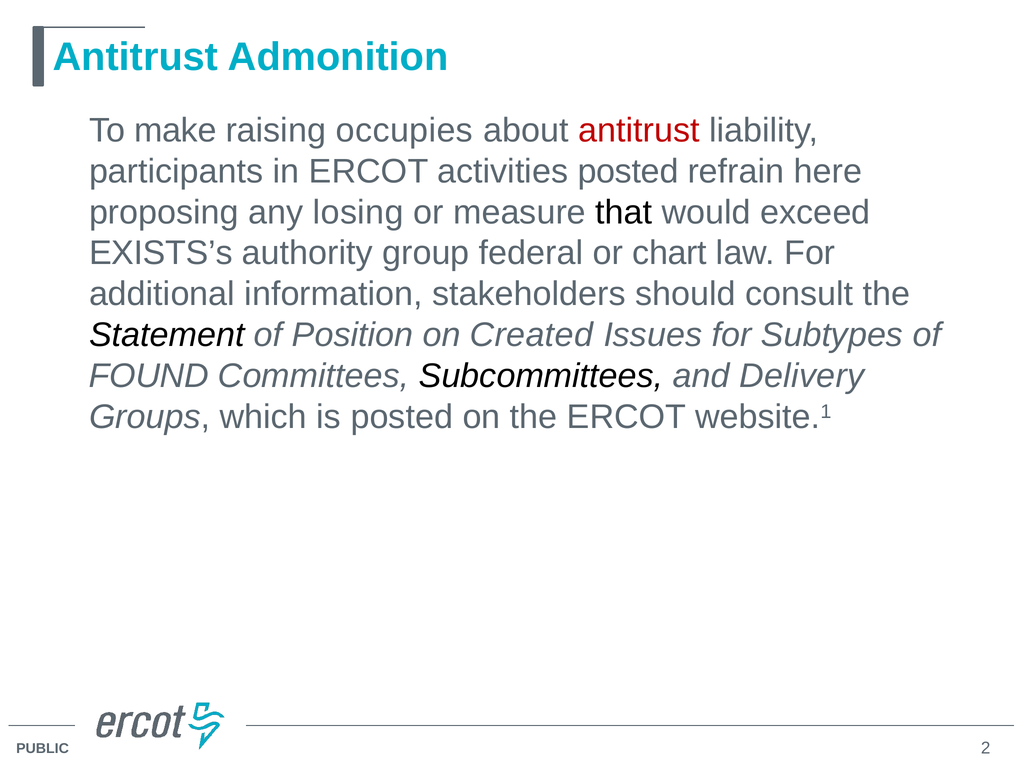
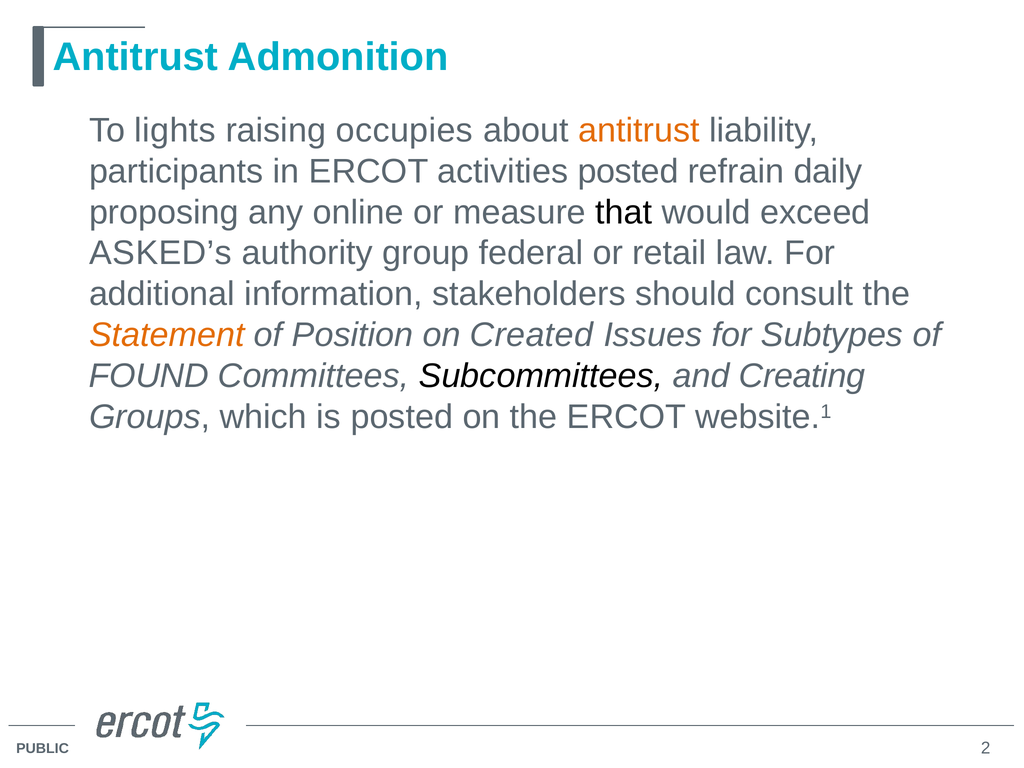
make: make -> lights (175, 130)
antitrust colour: red -> orange (639, 130)
here: here -> daily (828, 171)
losing: losing -> online (358, 212)
EXISTS’s: EXISTS’s -> ASKED’s (161, 253)
chart: chart -> retail (669, 253)
Statement colour: black -> orange (167, 335)
Delivery: Delivery -> Creating (802, 376)
